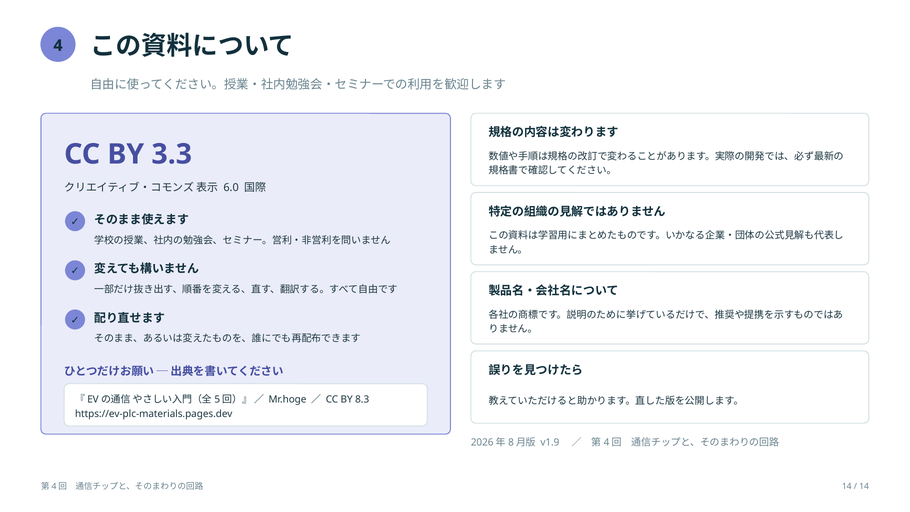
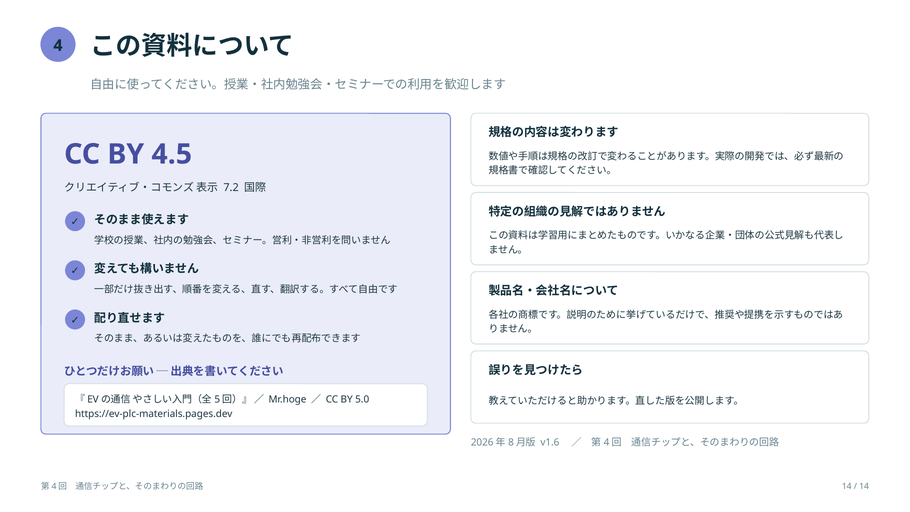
3.3: 3.3 -> 4.5 (172, 154)
6.0: 6.0 -> 7.2 (231, 188)
8.3: 8.3 -> 5.0 (362, 399)
v1.9: v1.9 -> v1.6 (550, 442)
